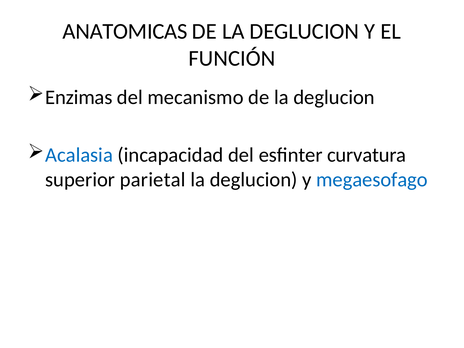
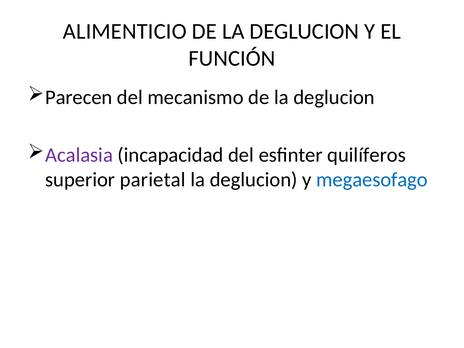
ANATOMICAS: ANATOMICAS -> ALIMENTICIO (125, 31)
Enzimas: Enzimas -> Parecen (79, 97)
Acalasia colour: blue -> purple (79, 155)
curvatura: curvatura -> quilíferos (367, 155)
